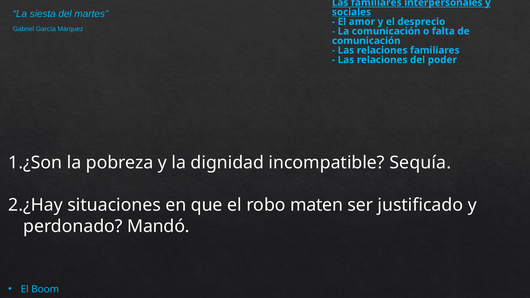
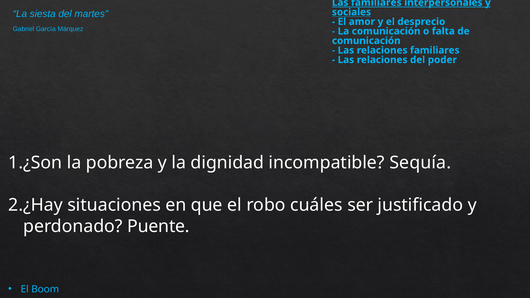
maten: maten -> cuáles (316, 205)
Mandó: Mandó -> Puente (158, 226)
